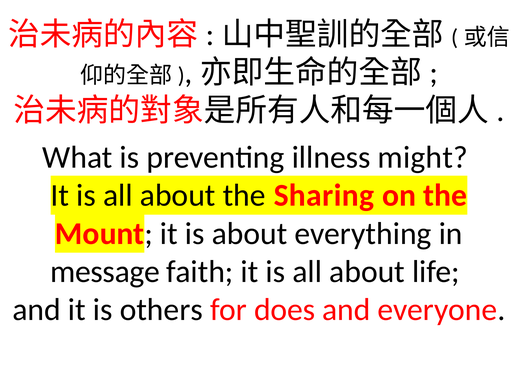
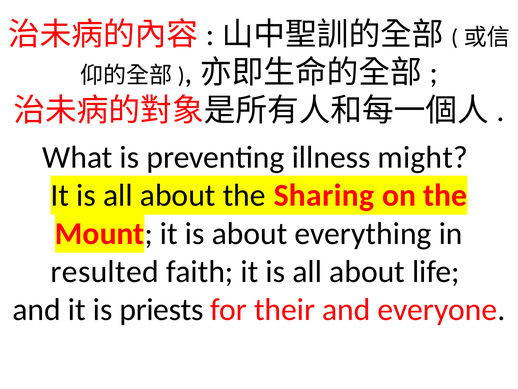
message: message -> resulted (105, 271)
others: others -> priests (161, 309)
does: does -> their (285, 309)
